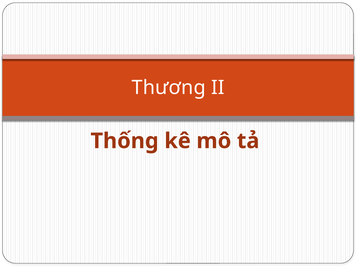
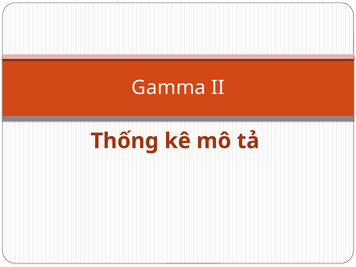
Thương: Thương -> Gamma (169, 88)
